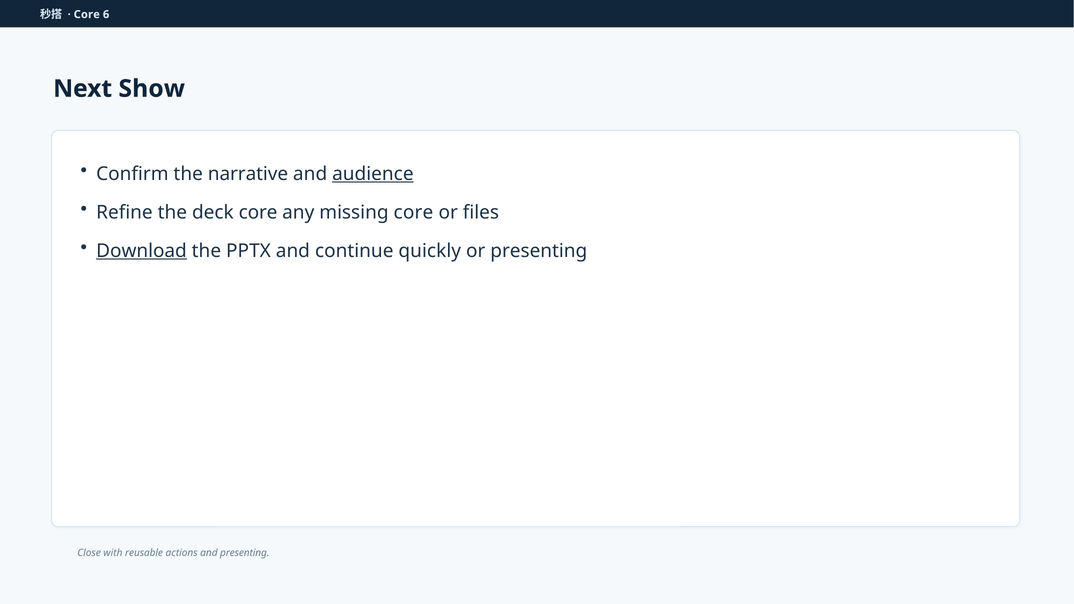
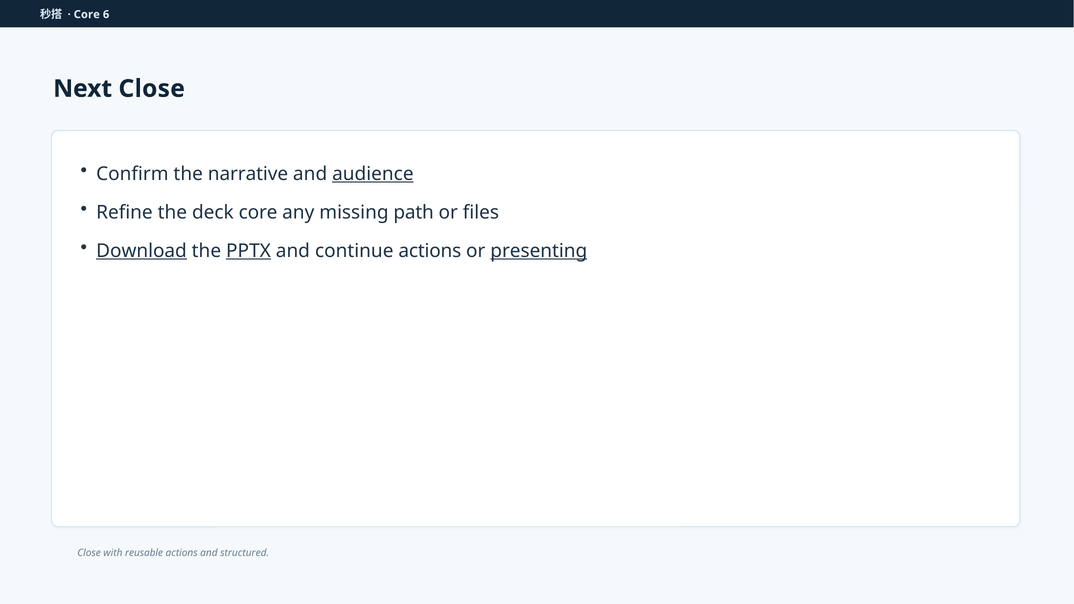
Next Show: Show -> Close (152, 89)
missing core: core -> path (414, 212)
PPTX underline: none -> present (248, 251)
continue quickly: quickly -> actions (430, 251)
presenting underline: none -> present (539, 251)
and presenting: presenting -> structured (245, 553)
